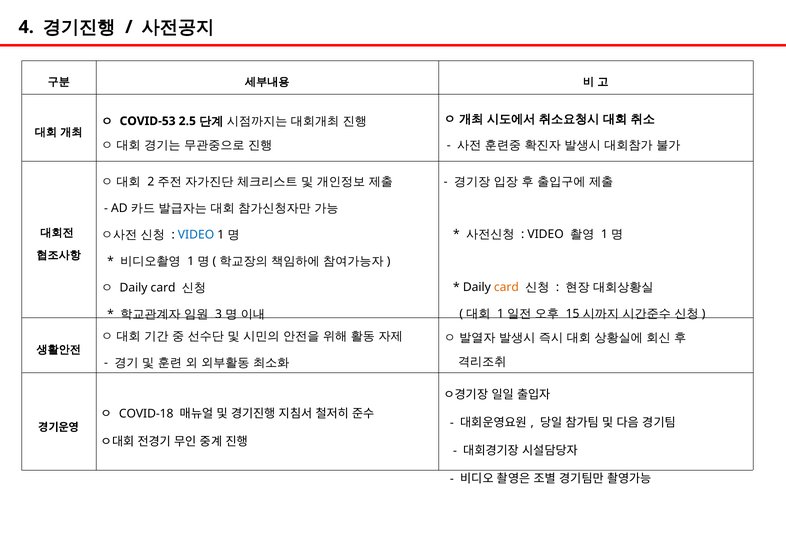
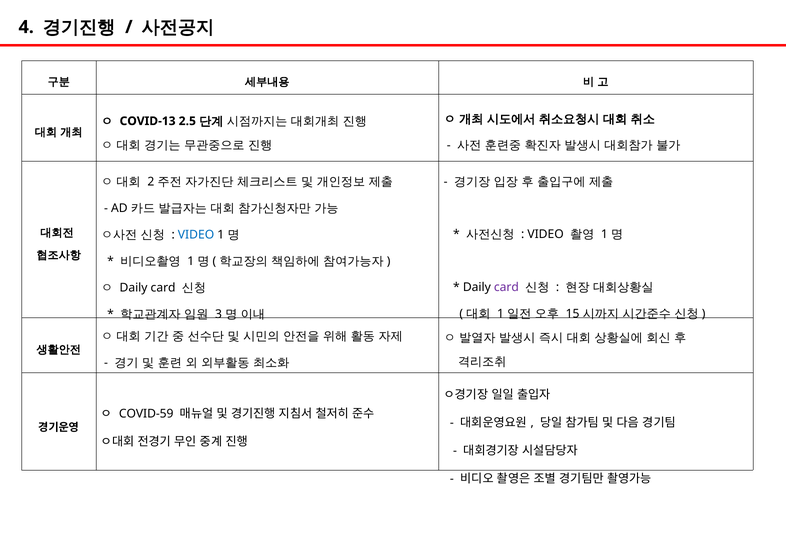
COVID-53: COVID-53 -> COVID-13 (148, 121)
card colour: orange -> purple (506, 287)
COVID-18: COVID-18 -> COVID-59 (146, 414)
